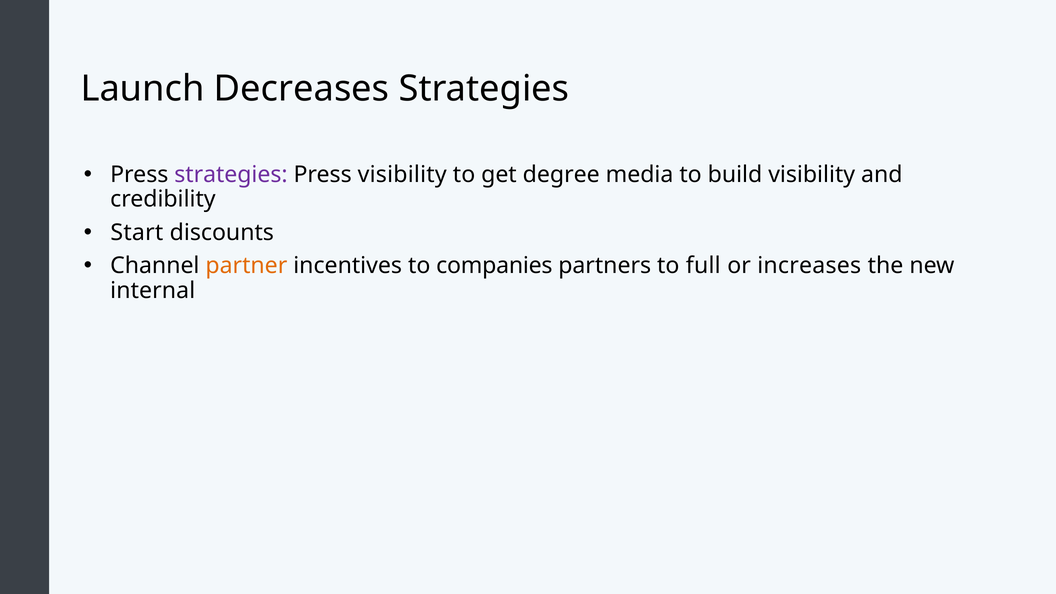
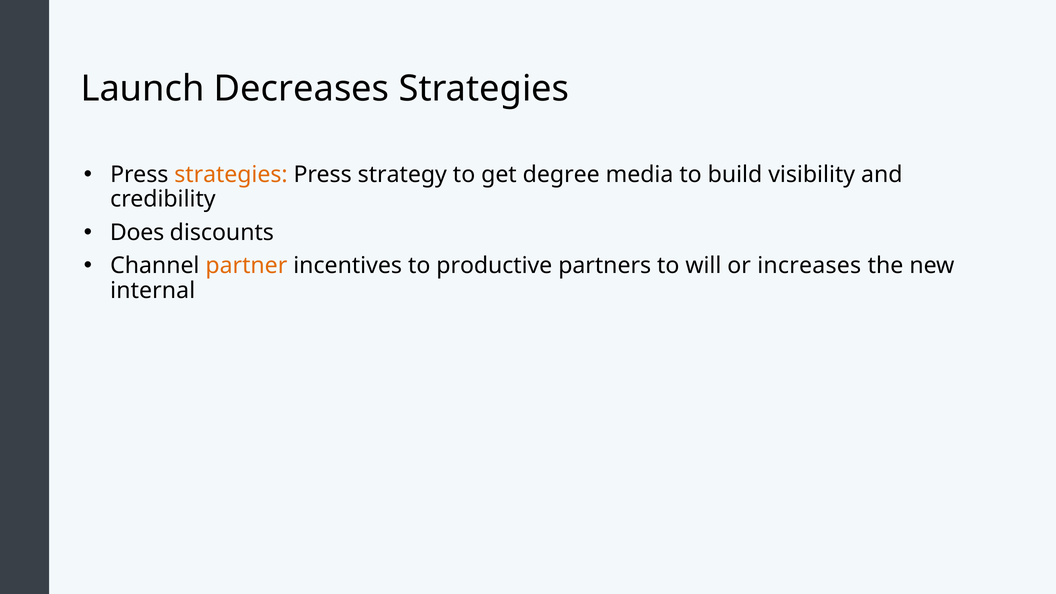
strategies colour: purple -> orange (231, 174)
Press visibility: visibility -> strategy (402, 174)
Start: Start -> Does (137, 233)
companies: companies -> productive (494, 266)
full: full -> will (703, 266)
